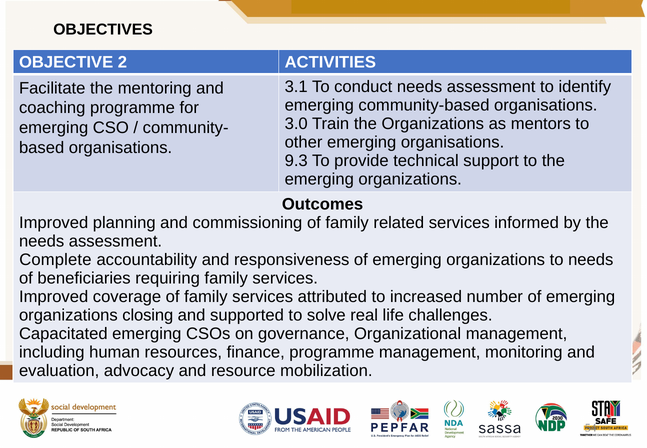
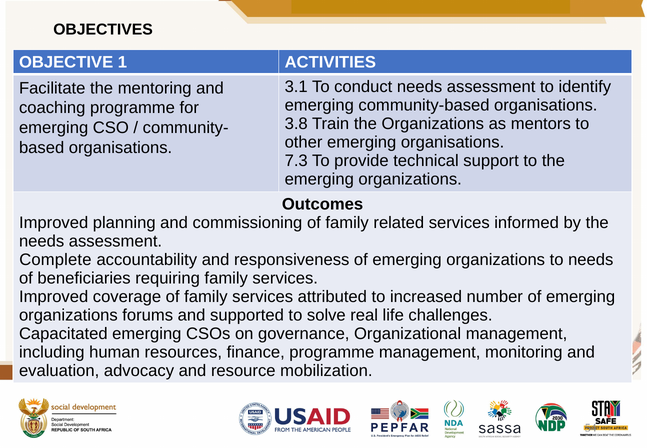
2: 2 -> 1 (122, 62)
3.0: 3.0 -> 3.8 (296, 124)
9.3: 9.3 -> 7.3 (296, 161)
closing: closing -> forums (148, 315)
